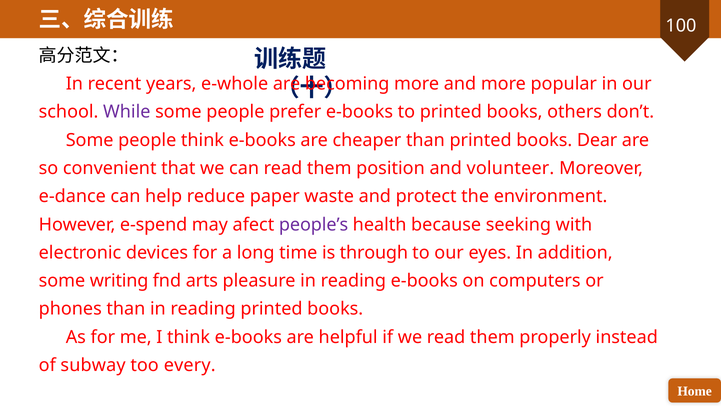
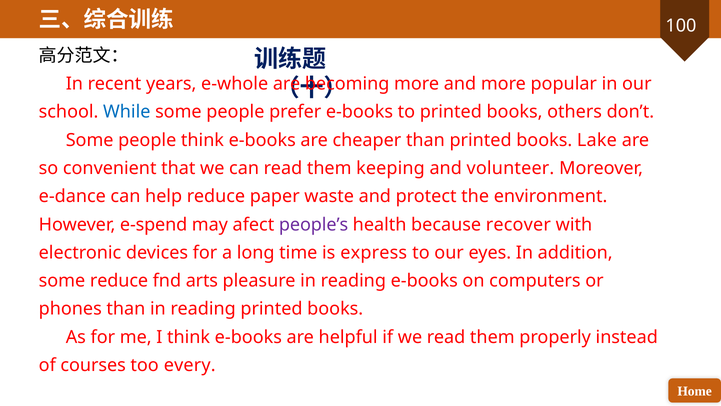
While colour: purple -> blue (127, 112)
Dear: Dear -> Lake (597, 140)
position: position -> keeping (390, 168)
seeking: seeking -> recover (518, 224)
through: through -> express (374, 252)
some writing: writing -> reduce (119, 281)
subway: subway -> courses (93, 365)
